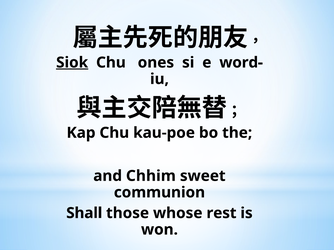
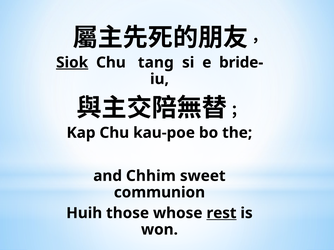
ones: ones -> tang (156, 63)
word-: word- -> bride- (241, 63)
Shall: Shall -> Huih (84, 213)
rest underline: none -> present (221, 213)
